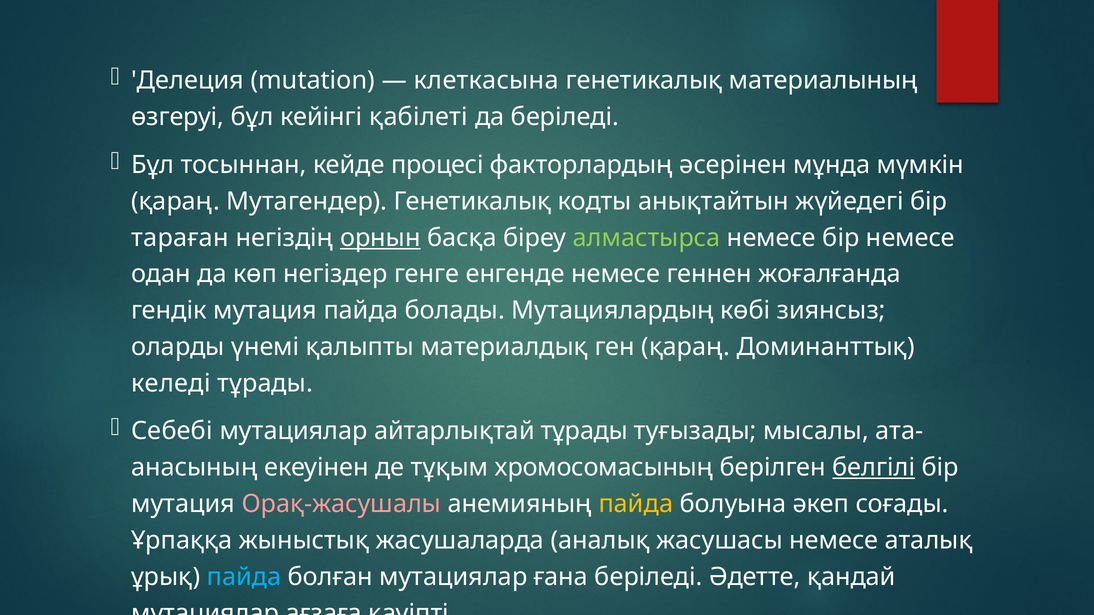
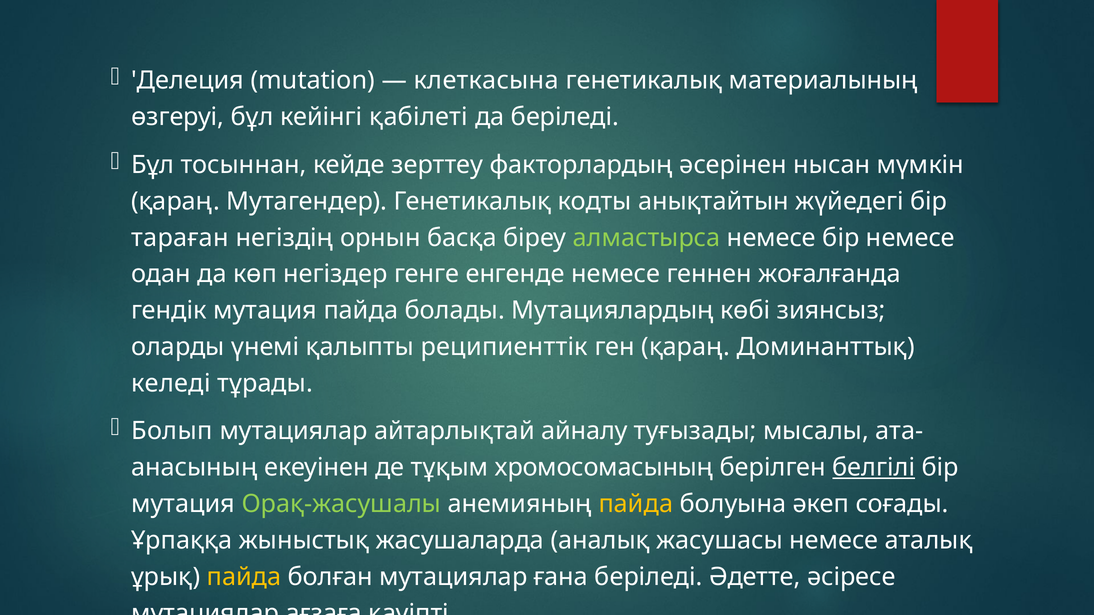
процесі: процесі -> зерттеу (437, 165)
мұнда: мұнда -> нысан (832, 165)
орнын underline: present -> none (380, 238)
материалдық: материалдық -> реципиенттік (504, 347)
Себебі: Себебі -> Болып (172, 431)
айтарлықтай тұрады: тұрады -> айналу (584, 431)
Орақ-жасушалы colour: pink -> light green (341, 504)
пайда colour: light blue -> yellow (244, 577)
қандай: қандай -> әсіресе (851, 577)
